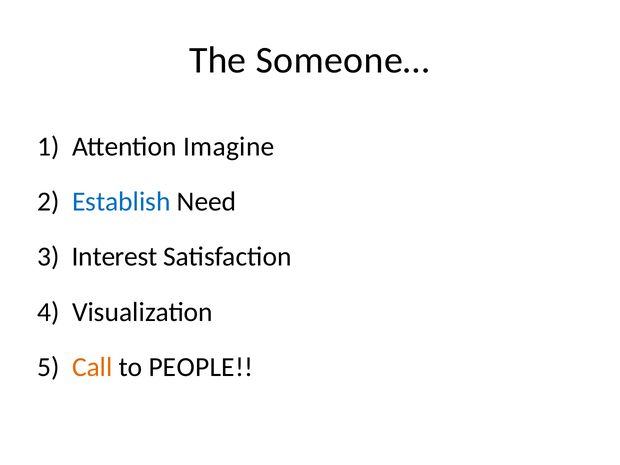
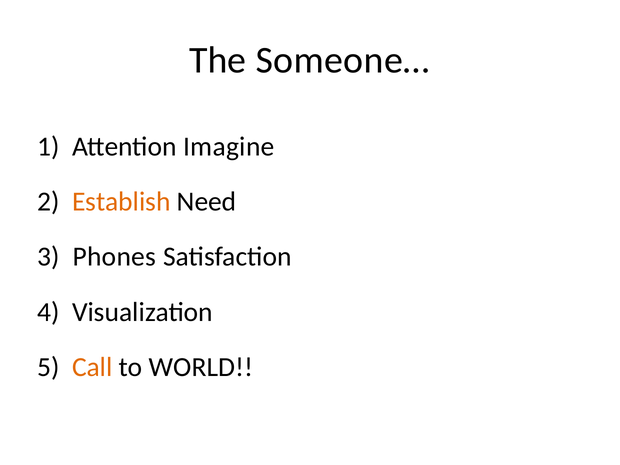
Establish colour: blue -> orange (121, 202)
Interest: Interest -> Phones (114, 257)
PEOPLE: PEOPLE -> WORLD (201, 367)
